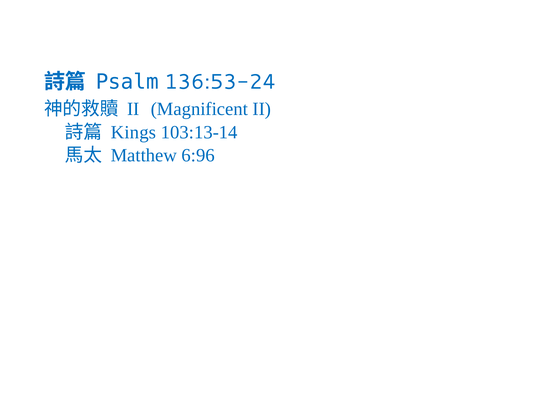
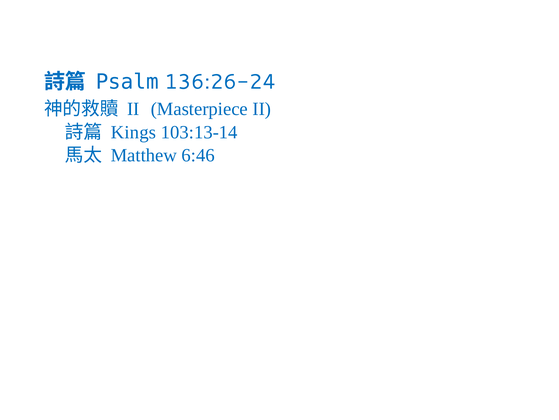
136:53-24: 136:53-24 -> 136:26-24 (220, 82)
Magnificent: Magnificent -> Masterpiece (199, 109)
6:96: 6:96 -> 6:46 (198, 155)
